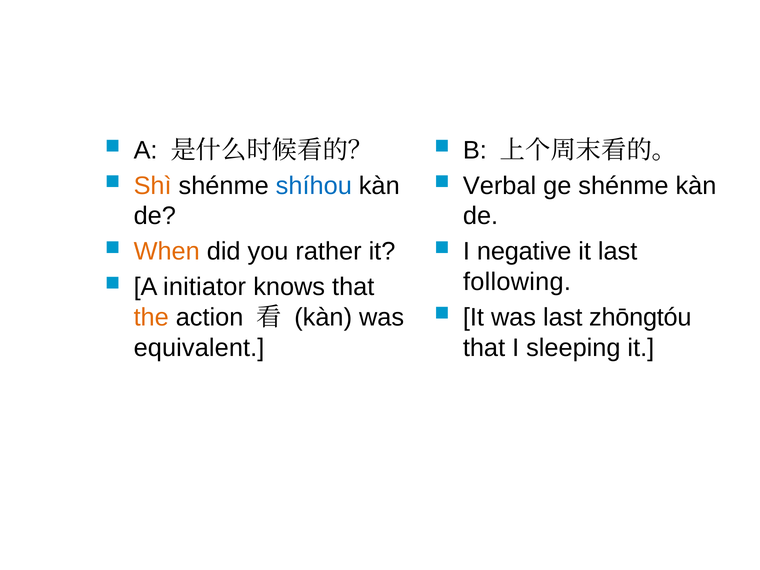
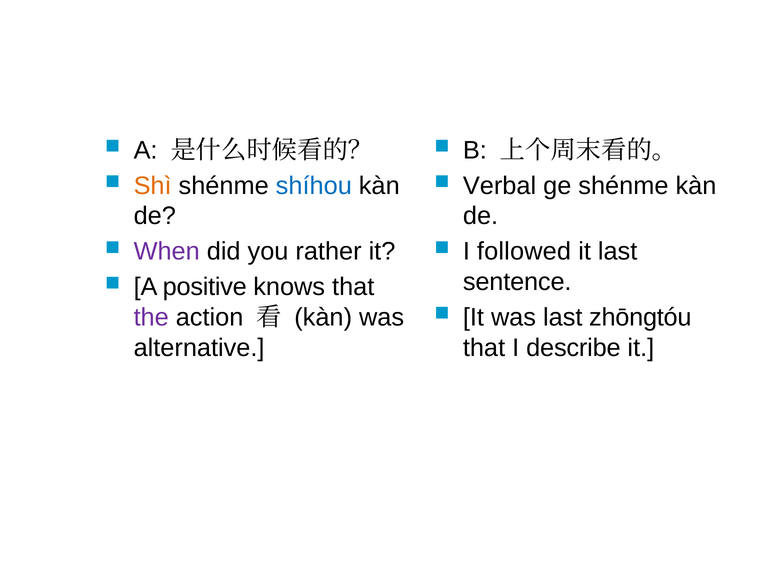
When colour: orange -> purple (167, 252)
negative: negative -> followed (524, 252)
following: following -> sentence (517, 282)
initiator: initiator -> positive (205, 287)
the colour: orange -> purple (151, 317)
equivalent: equivalent -> alternative (199, 348)
sleeping: sleeping -> describe (573, 348)
